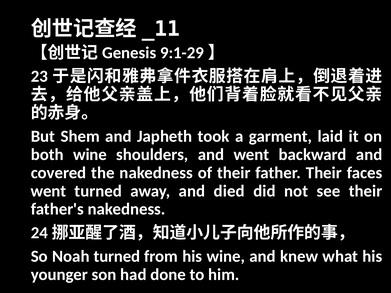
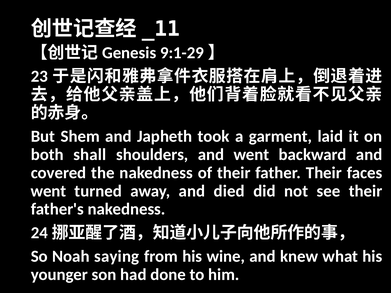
both wine: wine -> shall (90, 155)
Noah turned: turned -> saying (117, 257)
